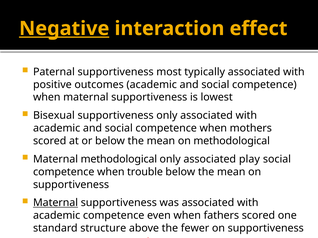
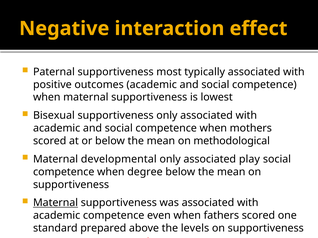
Negative underline: present -> none (64, 29)
Maternal methodological: methodological -> developmental (119, 159)
trouble: trouble -> degree (145, 172)
structure: structure -> prepared (103, 229)
fewer: fewer -> levels (195, 229)
